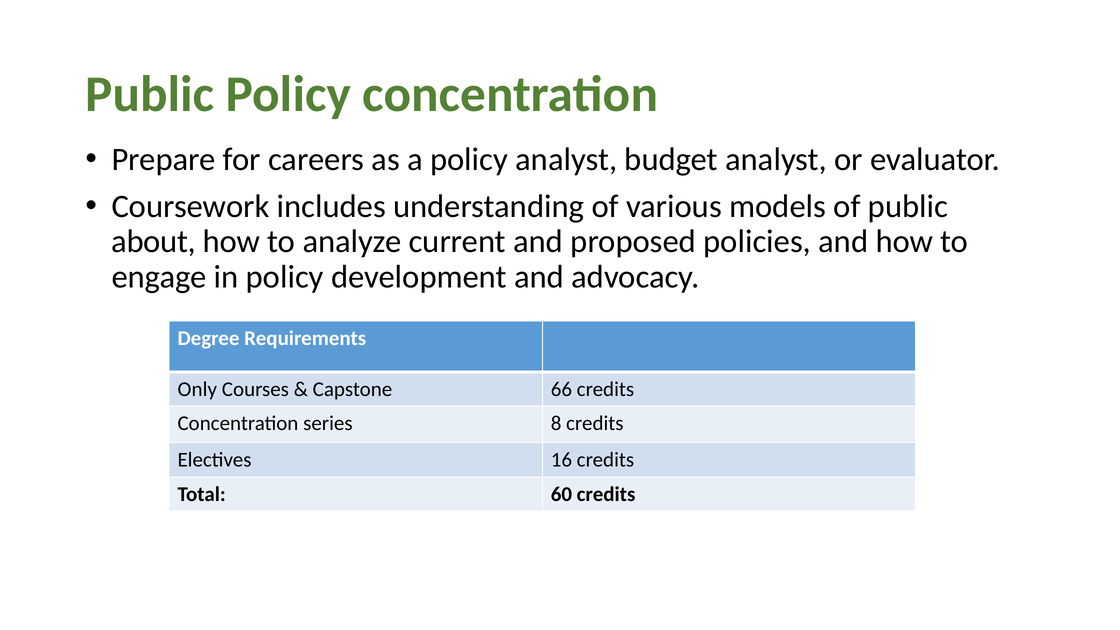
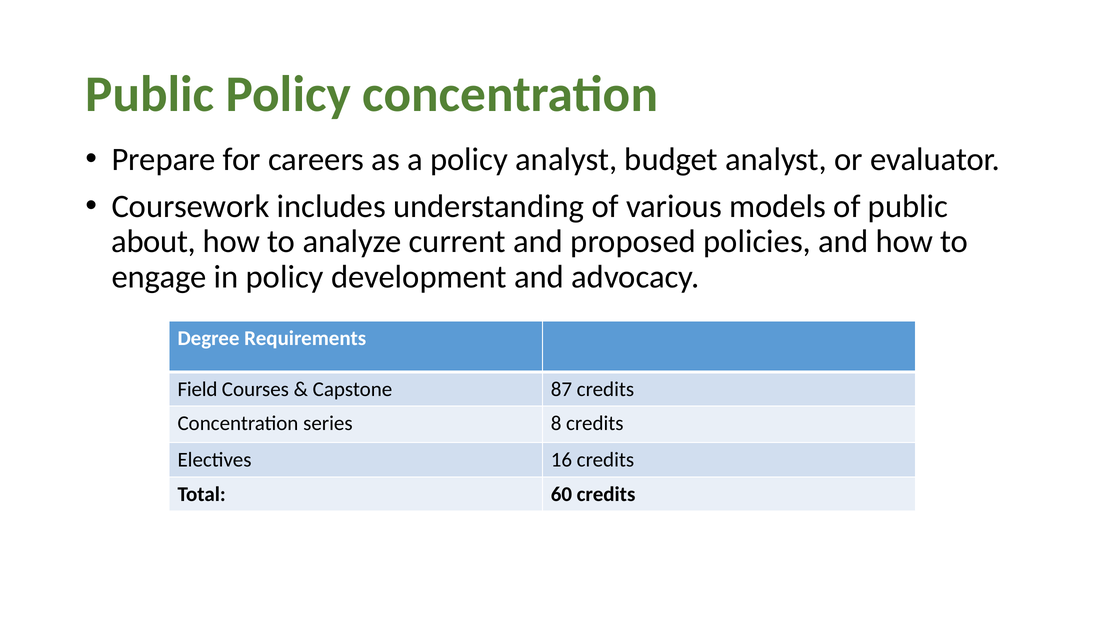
Only: Only -> Field (197, 389)
66: 66 -> 87 (561, 389)
